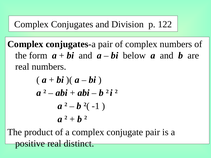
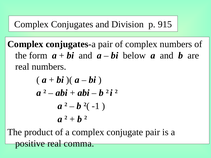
122: 122 -> 915 (165, 24)
distinct: distinct -> comma (79, 144)
